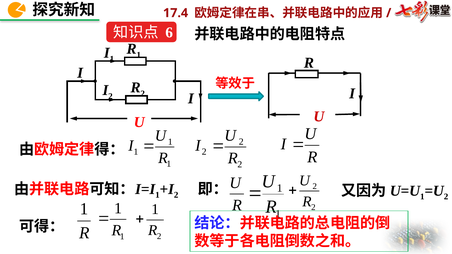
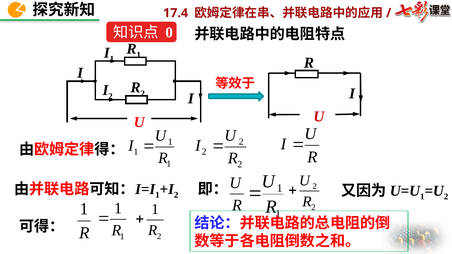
6: 6 -> 0 (169, 33)
